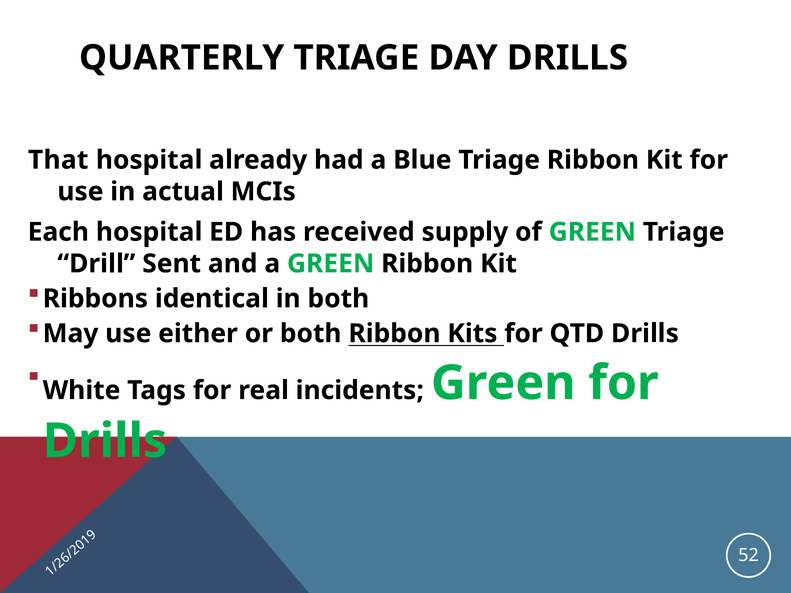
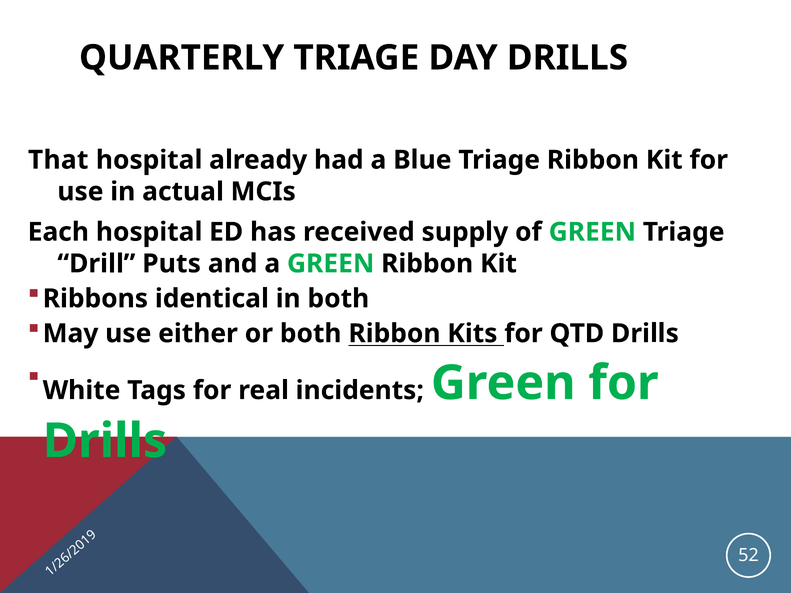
Sent: Sent -> Puts (172, 264)
